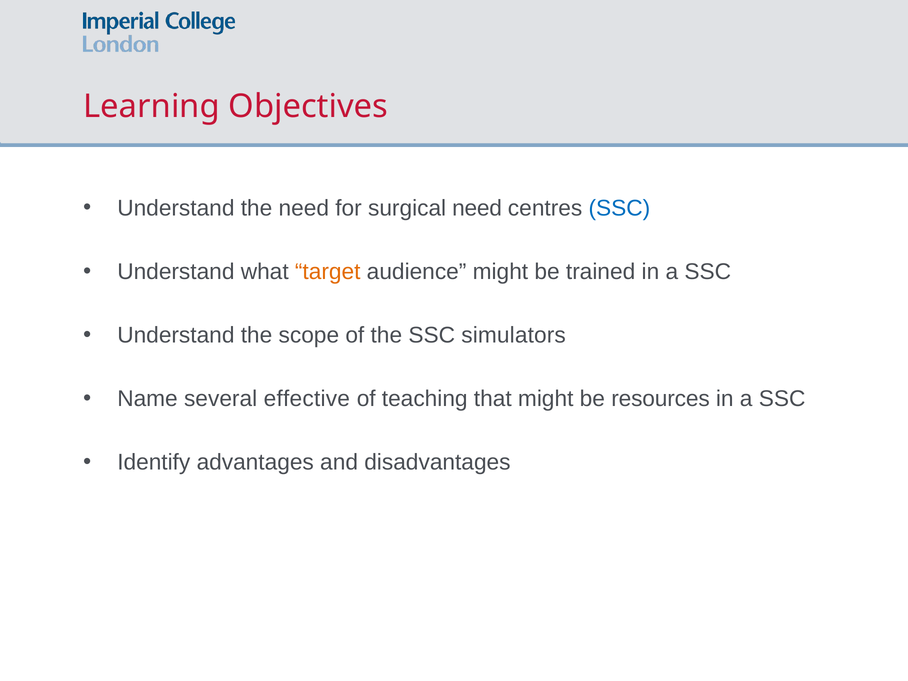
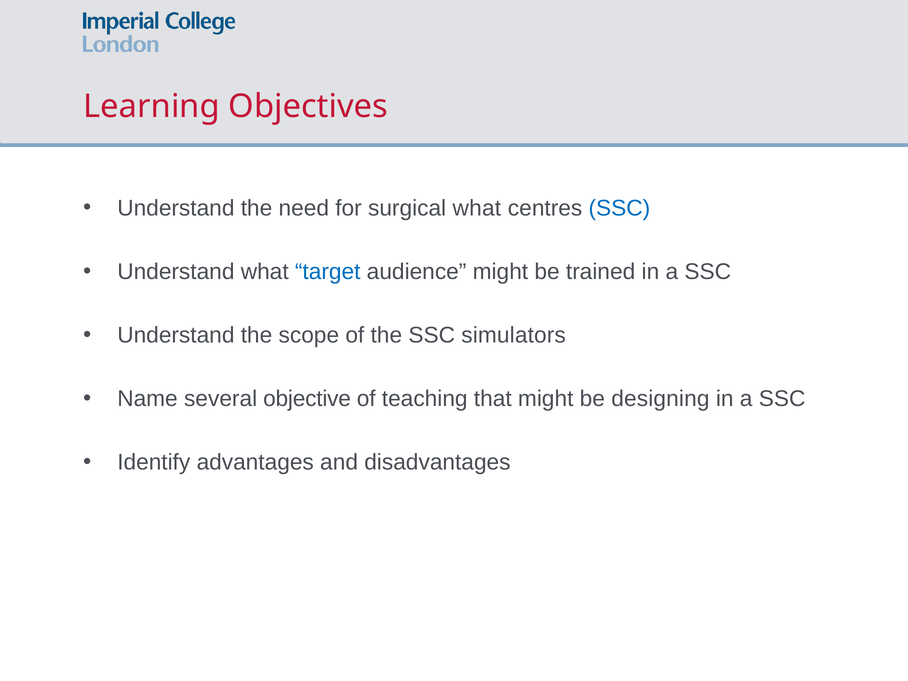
surgical need: need -> what (477, 208)
target colour: orange -> blue (328, 272)
effective: effective -> objective (307, 399)
resources: resources -> designing (660, 399)
